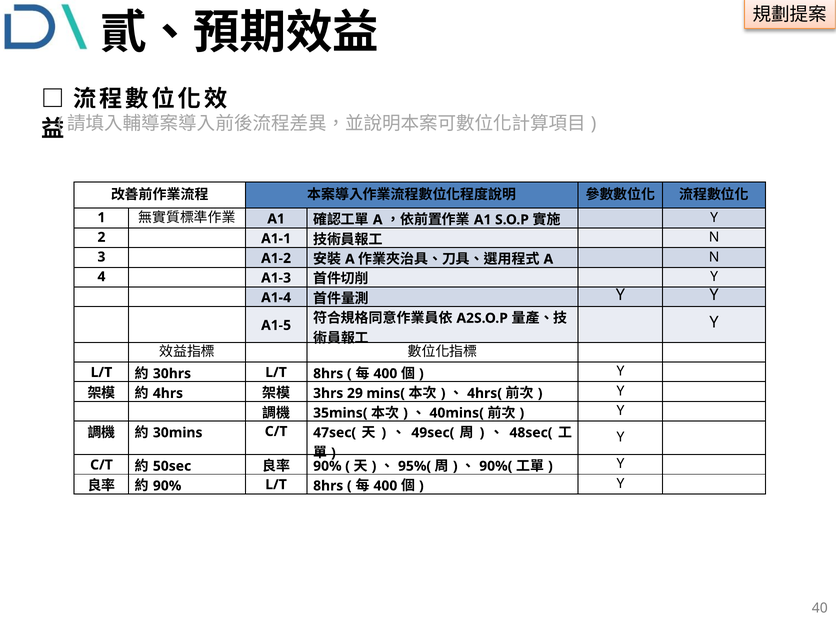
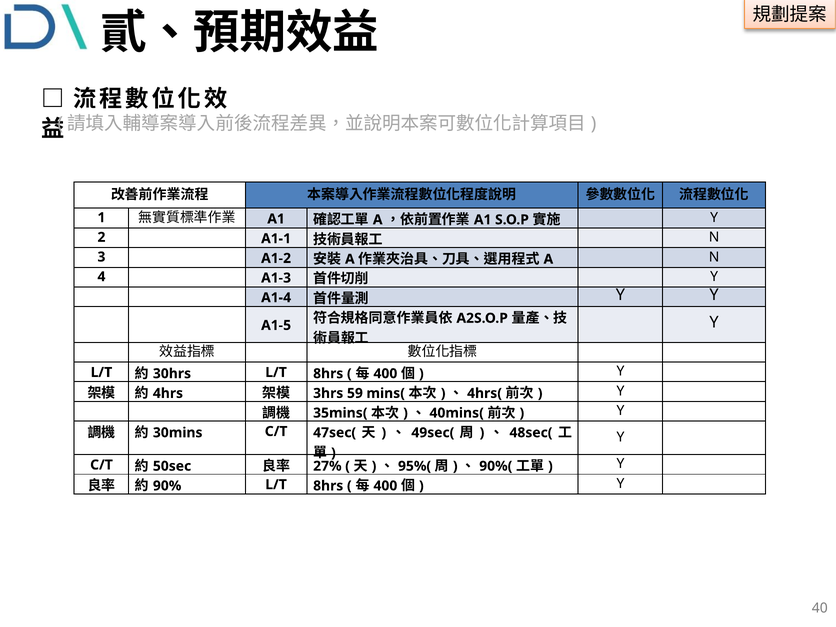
29: 29 -> 59 (355, 393)
90%: 90% -> 27% (327, 466)
